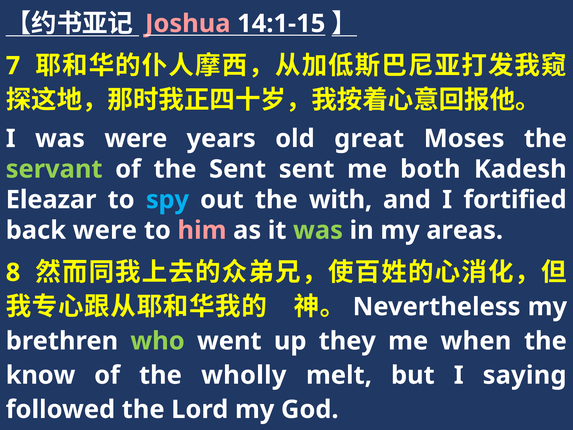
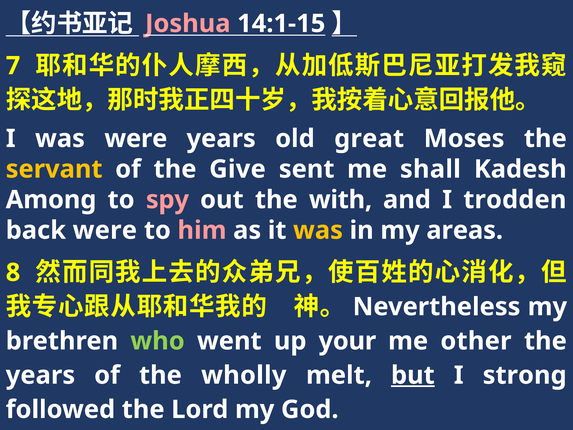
servant colour: light green -> yellow (54, 169)
the Sent: Sent -> Give (237, 169)
both: both -> shall (430, 169)
Eleazar: Eleazar -> Among (51, 200)
spy colour: light blue -> pink (167, 200)
fortified: fortified -> trodden (515, 200)
was colour: light green -> yellow (318, 230)
they: they -> your (347, 341)
when: when -> other (476, 341)
know: know -> years (40, 375)
but underline: none -> present (413, 375)
saying: saying -> strong (525, 375)
